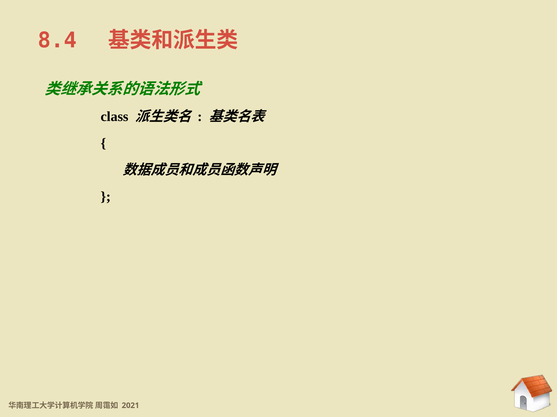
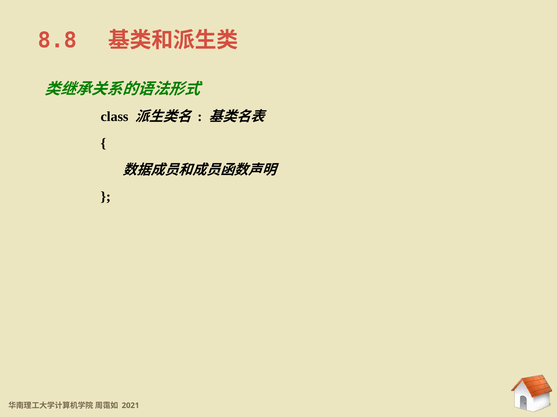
8.4: 8.4 -> 8.8 (58, 40)
